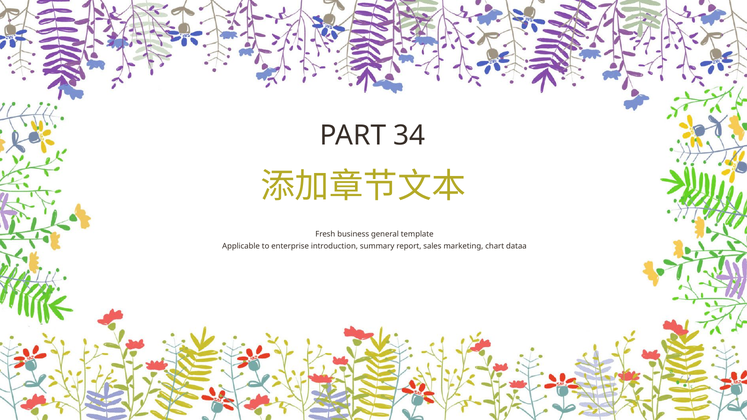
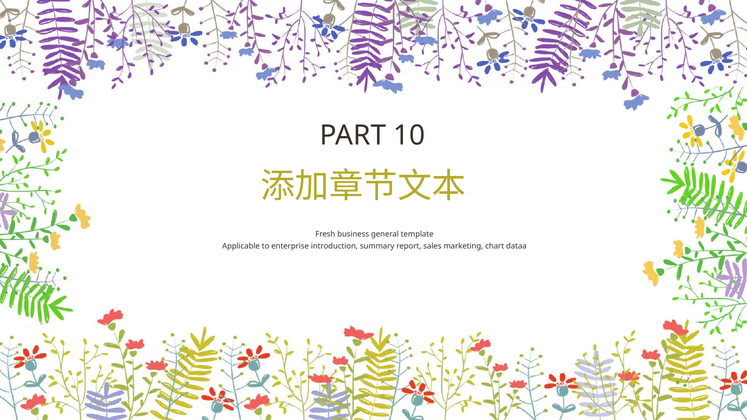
34: 34 -> 10 (409, 135)
